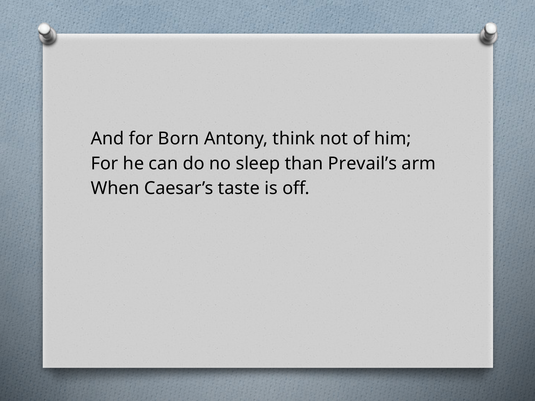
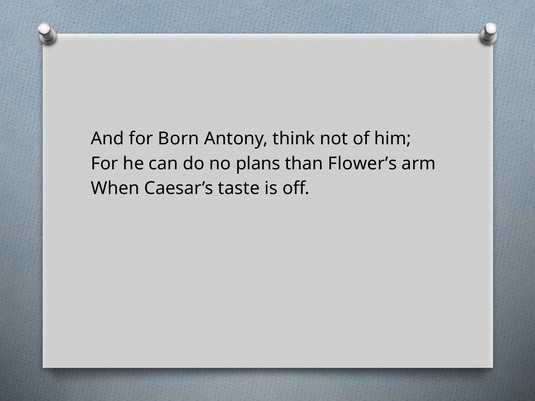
sleep: sleep -> plans (258, 164)
Prevail’s: Prevail’s -> Flower’s (362, 164)
